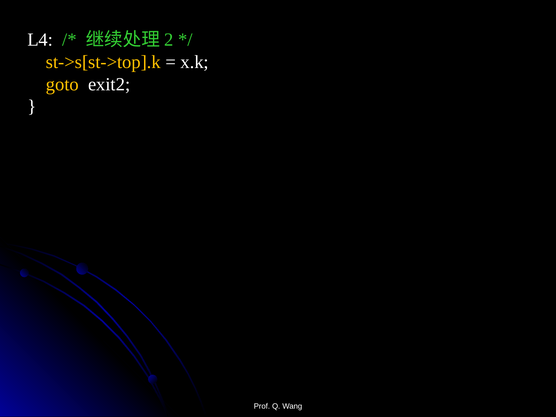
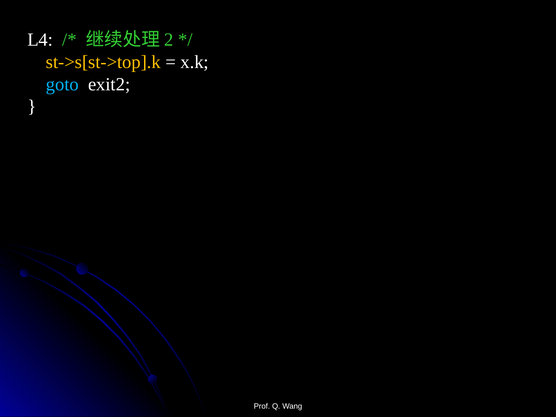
goto colour: yellow -> light blue (62, 84)
